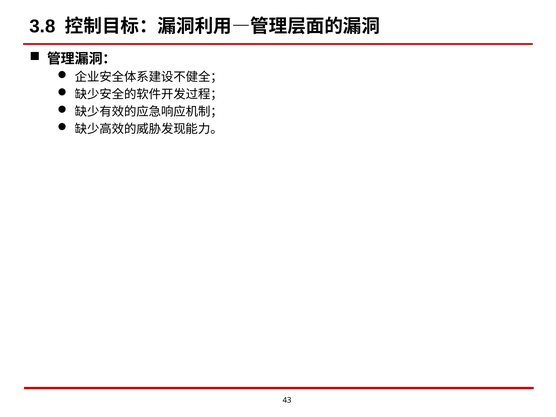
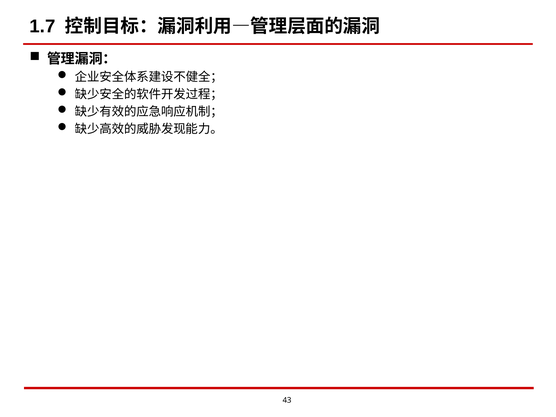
3.8: 3.8 -> 1.7 (43, 26)
